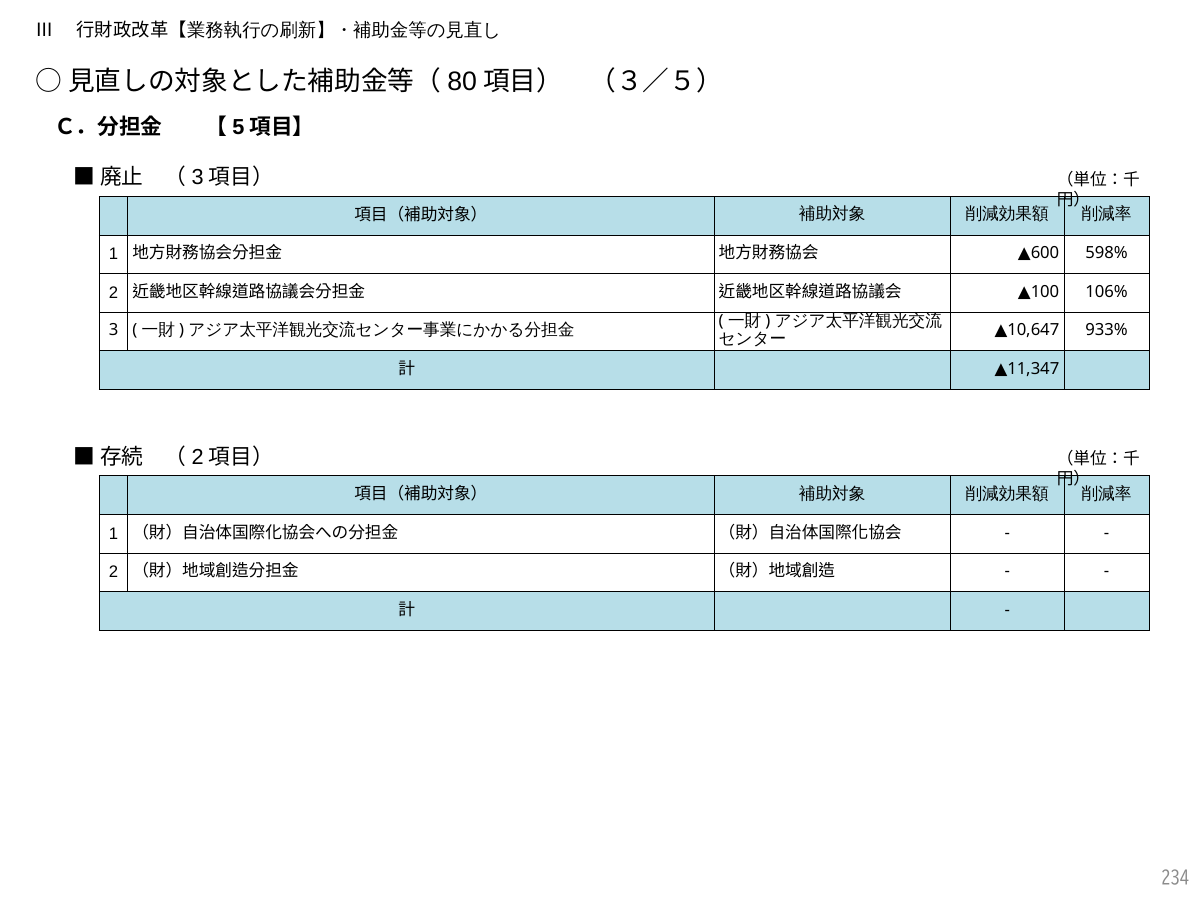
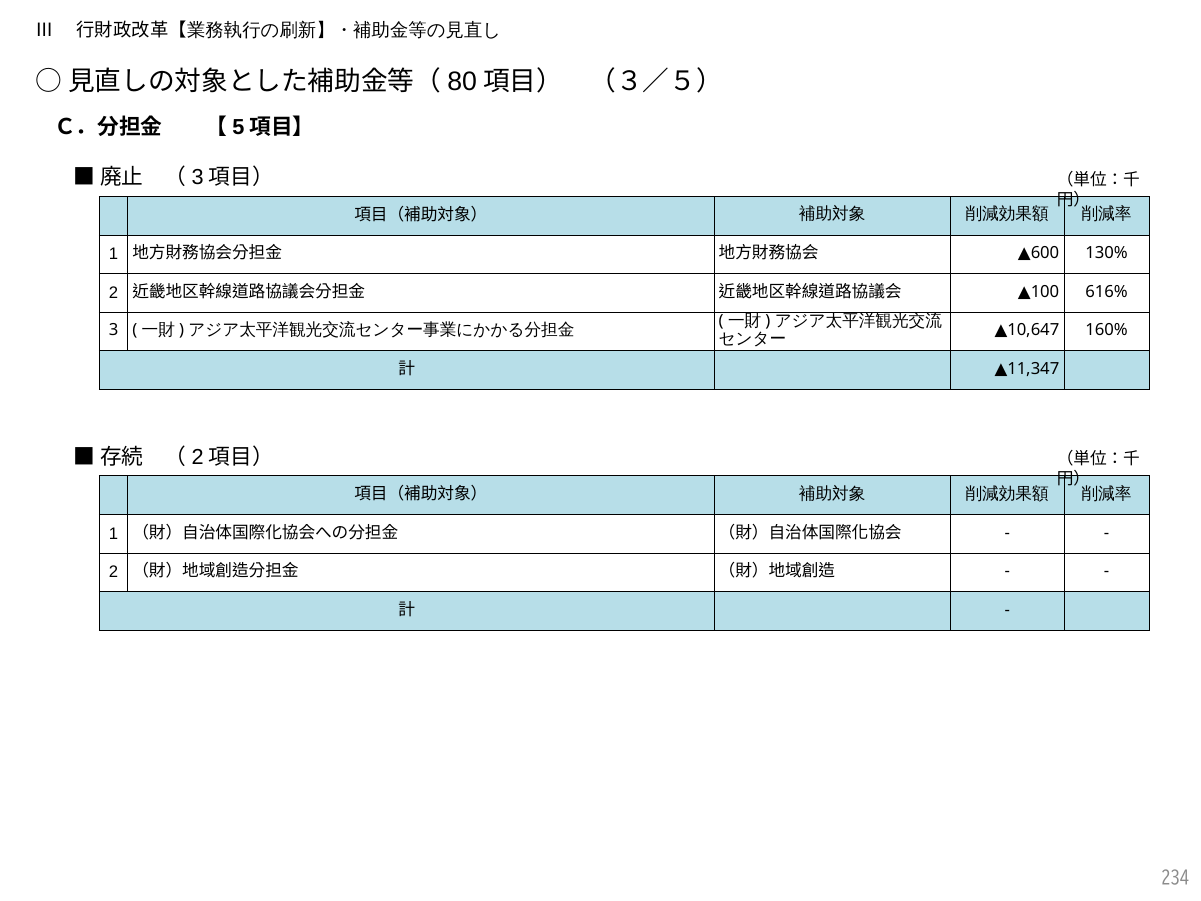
598%: 598% -> 130% (1107, 253)
106%: 106% -> 616% (1107, 292)
933%: 933% -> 160% (1107, 330)
